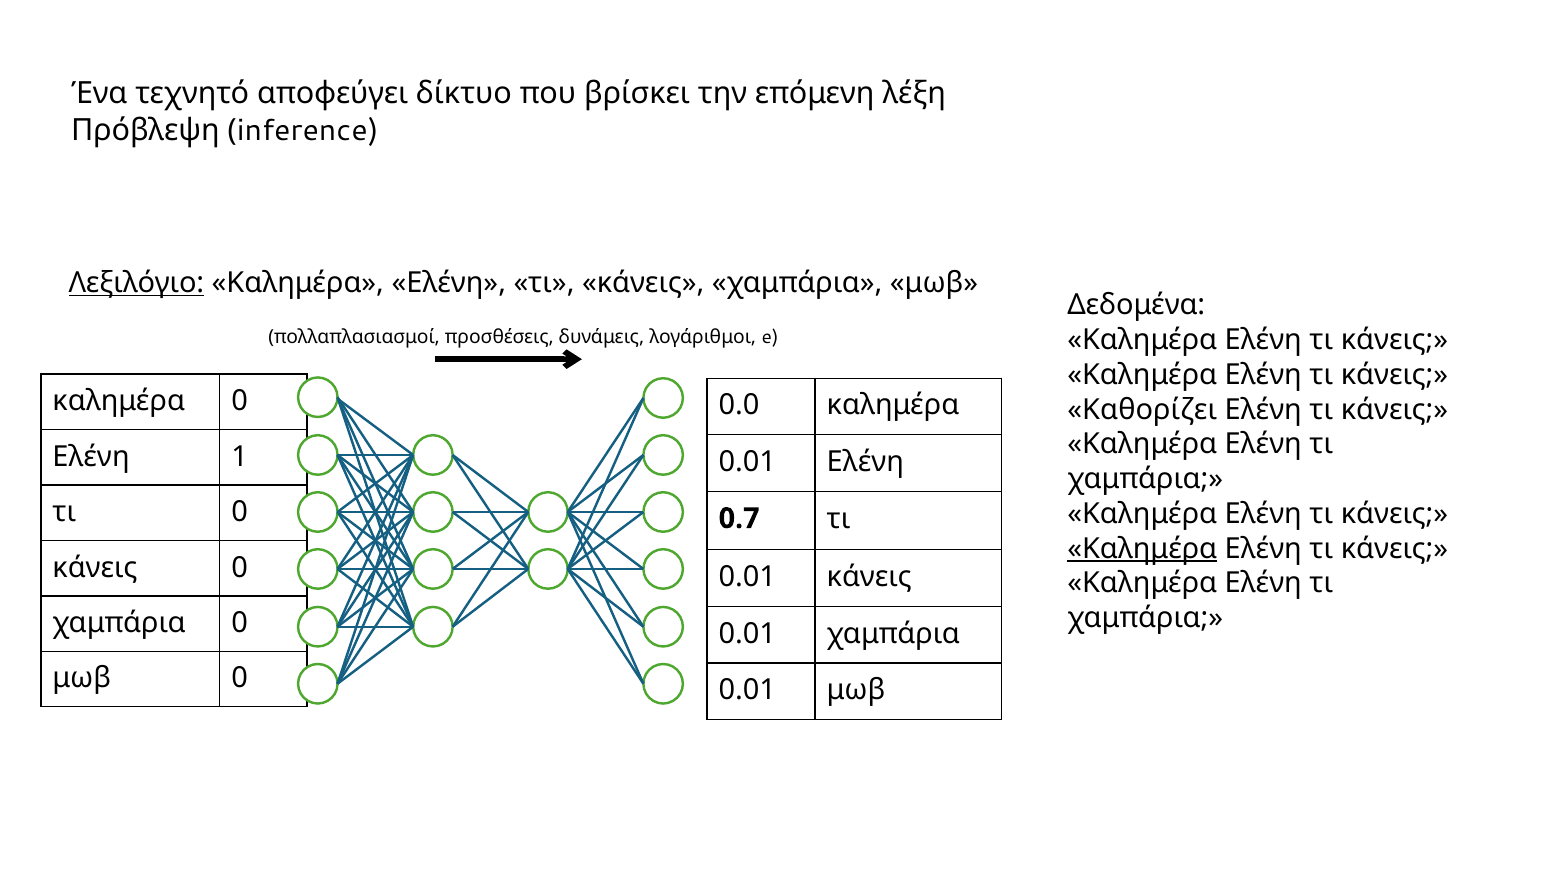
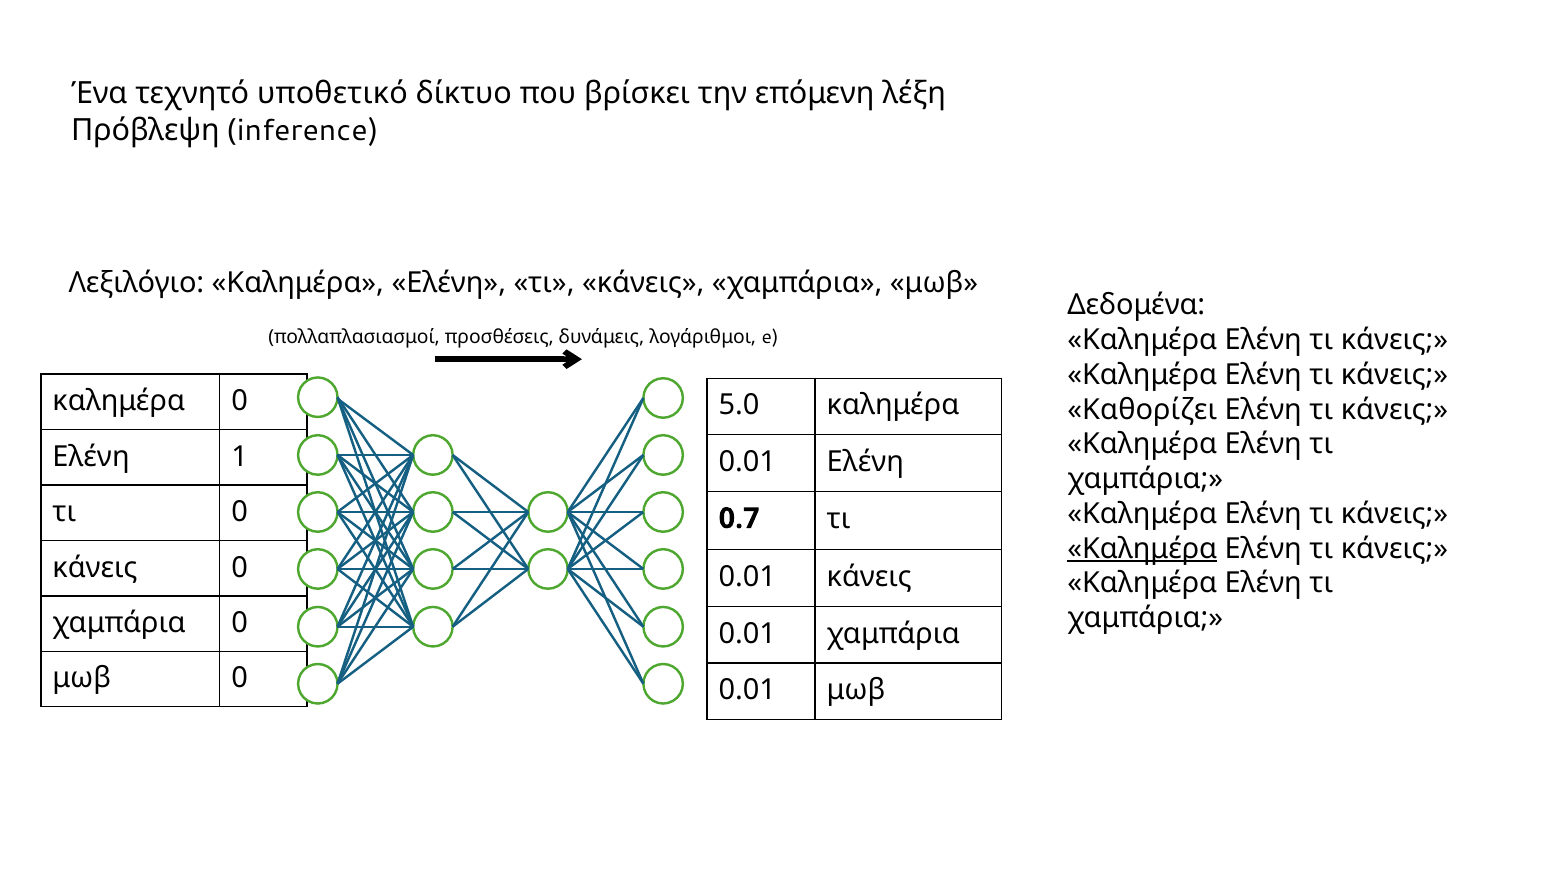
αποφεύγει: αποφεύγει -> υποθετικό (333, 94)
Λεξιλόγιο underline: present -> none (136, 283)
0.0: 0.0 -> 5.0 (739, 405)
